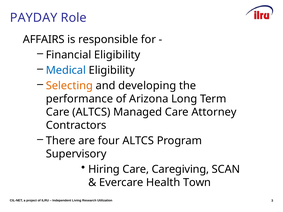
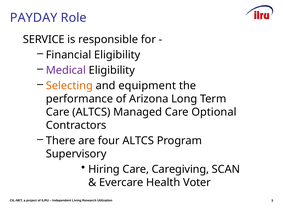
AFFAIRS: AFFAIRS -> SERVICE (44, 39)
Medical colour: blue -> purple (66, 70)
developing: developing -> equipment (147, 86)
Attorney: Attorney -> Optional (214, 112)
Town: Town -> Voter (197, 183)
